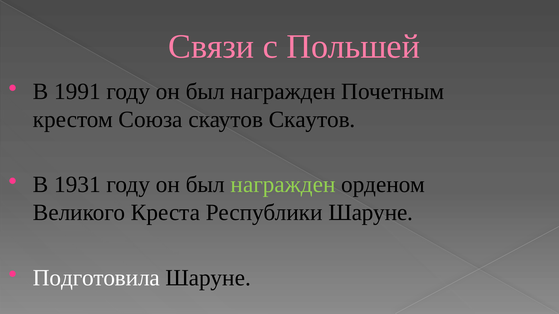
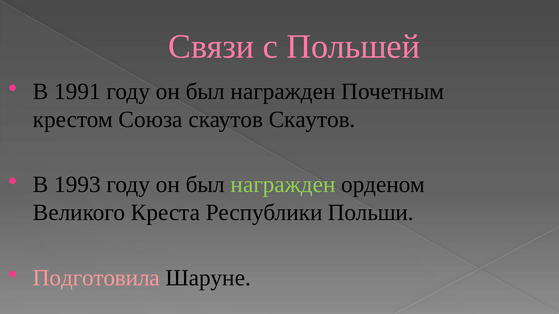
1931: 1931 -> 1993 (77, 185)
Республики Шаруне: Шаруне -> Польши (371, 213)
Подготовила colour: white -> pink (96, 278)
